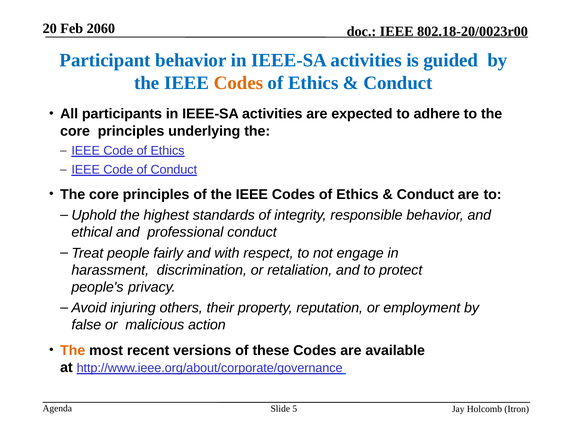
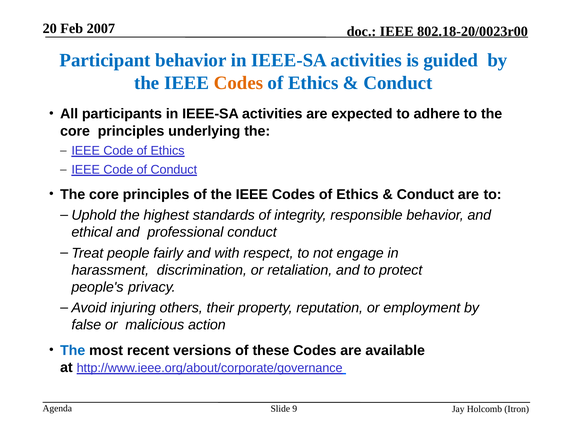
2060: 2060 -> 2007 (101, 28)
The colour: orange -> blue (73, 350)
5: 5 -> 9 (295, 409)
